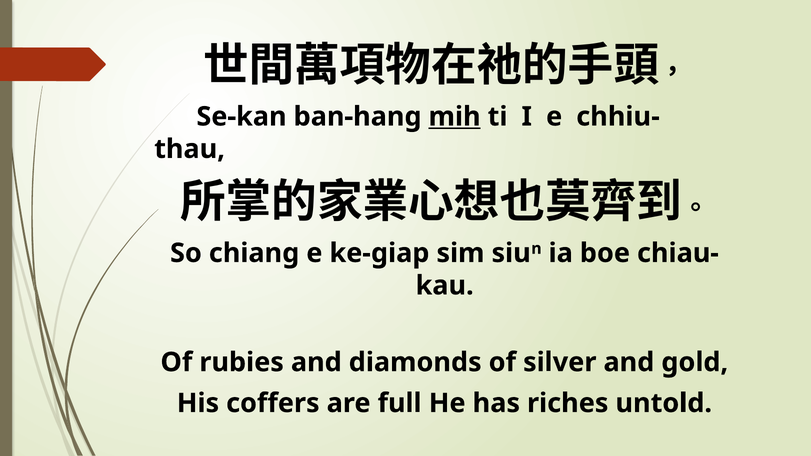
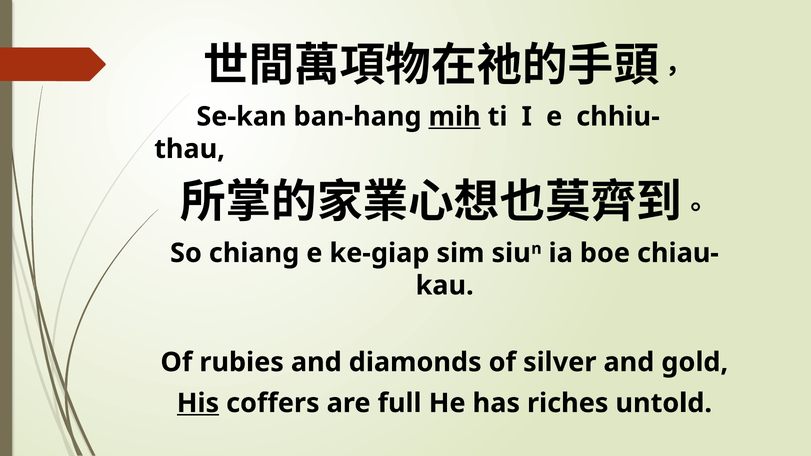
His underline: none -> present (198, 403)
